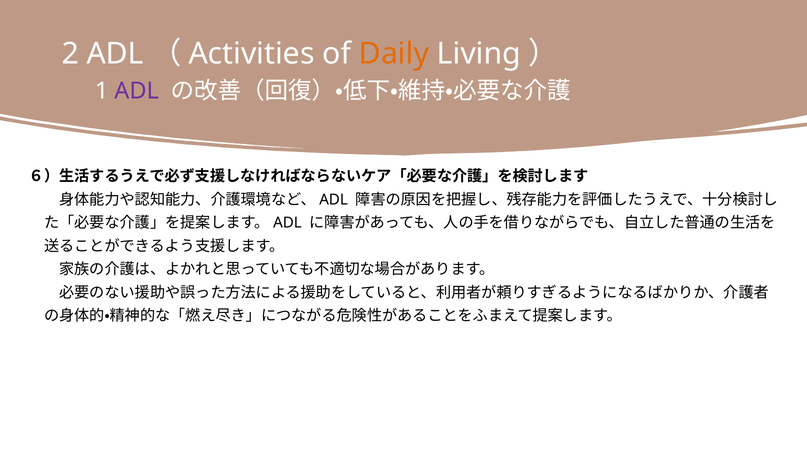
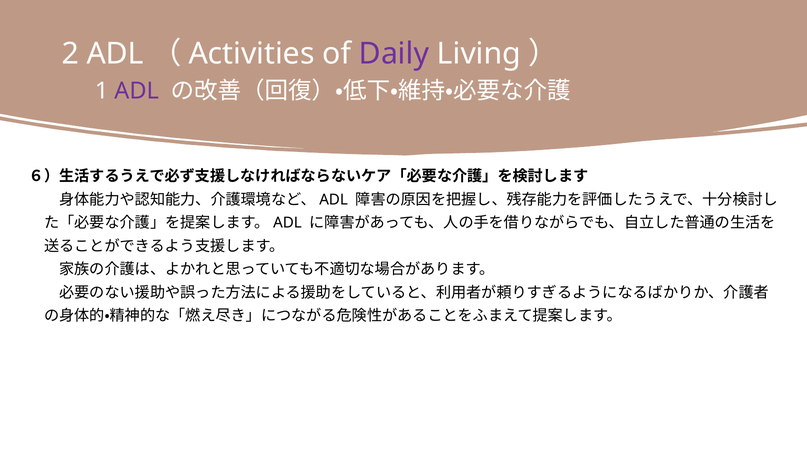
Daily colour: orange -> purple (394, 54)
